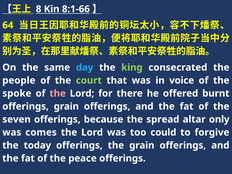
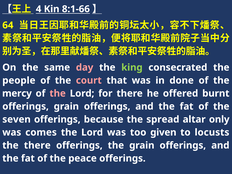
8: 8 -> 4 (39, 9)
day colour: light blue -> pink (85, 67)
court colour: light green -> pink (89, 80)
voice: voice -> done (182, 80)
spoke: spoke -> mercy (17, 93)
could: could -> given (163, 132)
forgive: forgive -> locusts (212, 132)
the today: today -> there (37, 145)
